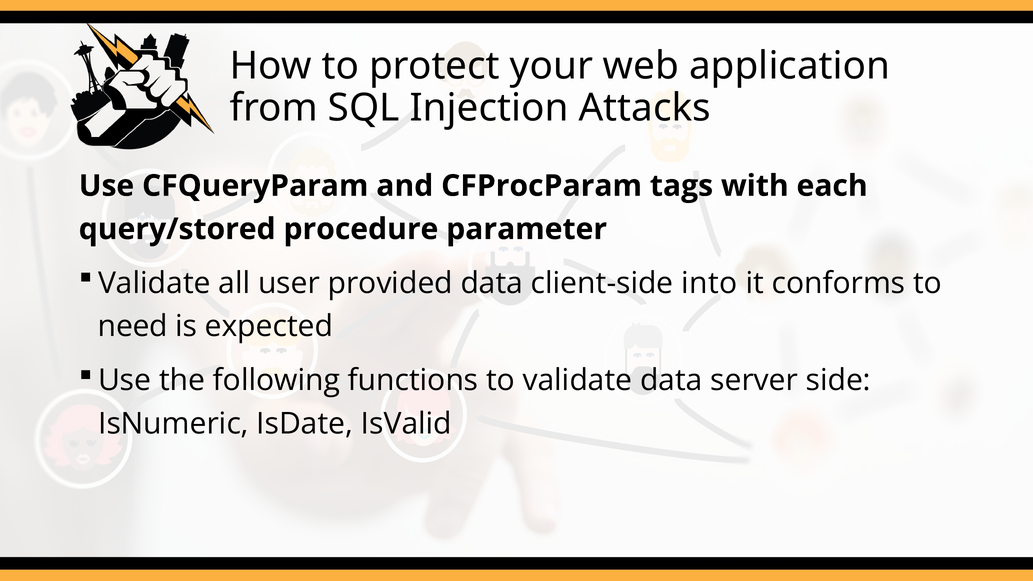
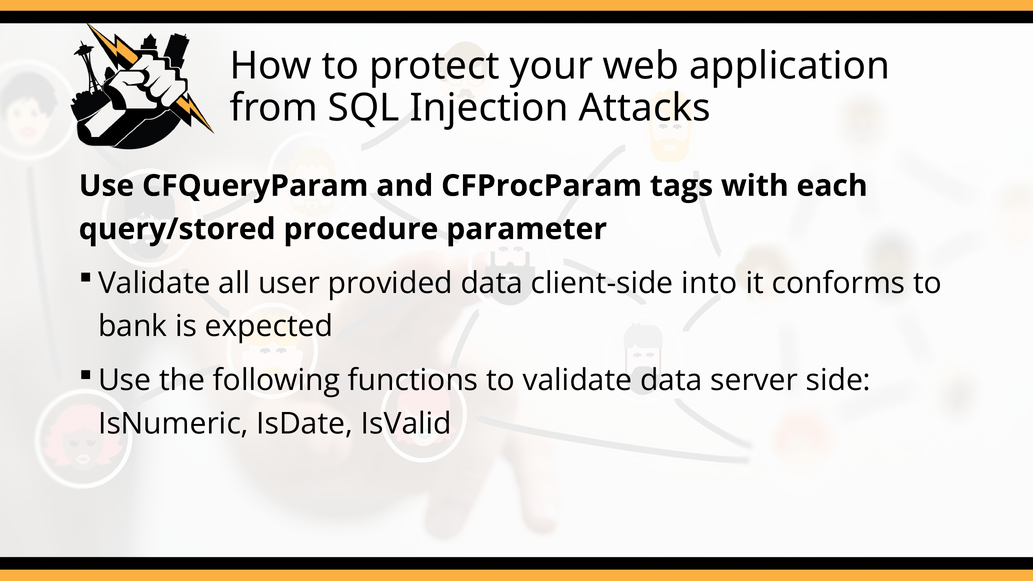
need: need -> bank (133, 326)
